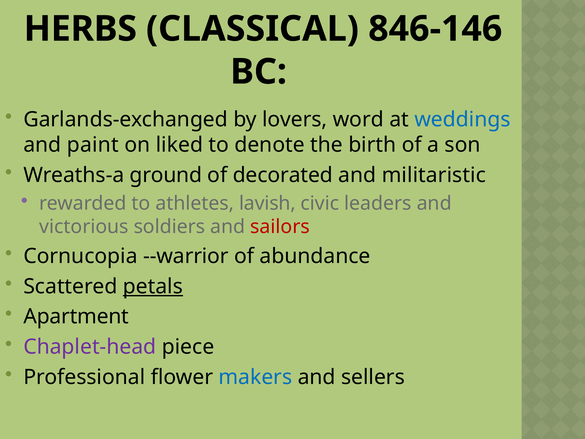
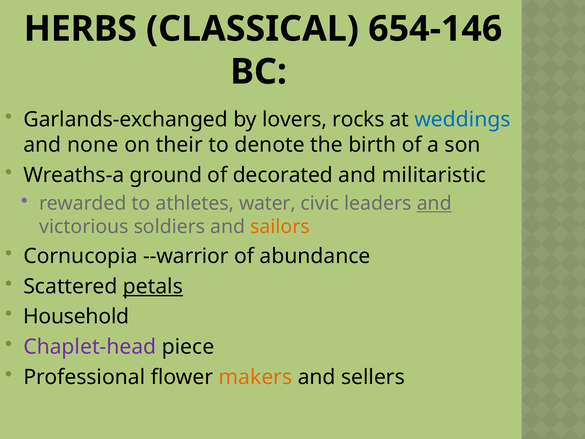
846-146: 846-146 -> 654-146 (435, 29)
word: word -> rocks (358, 119)
paint: paint -> none (93, 145)
liked: liked -> their (179, 145)
lavish: lavish -> water (267, 203)
and underline: none -> present (434, 203)
sailors colour: red -> orange (280, 227)
Apartment: Apartment -> Household (76, 317)
makers colour: blue -> orange (255, 377)
